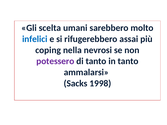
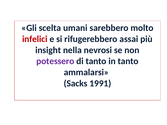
infelici colour: blue -> red (35, 39)
coping: coping -> insight (48, 50)
1998: 1998 -> 1991 (100, 84)
